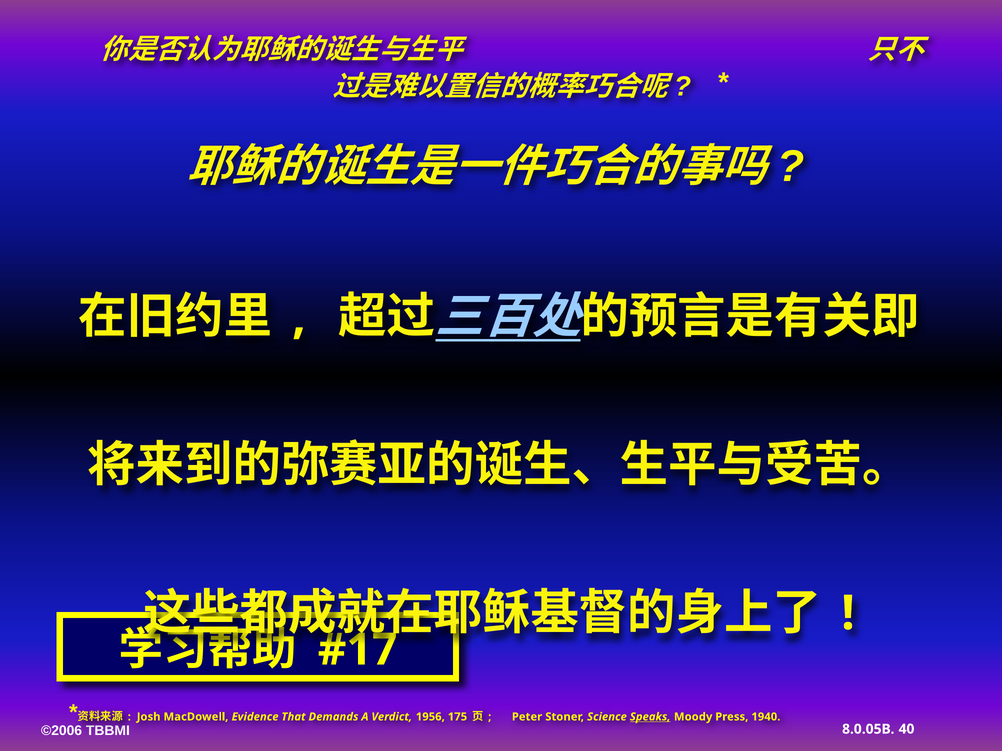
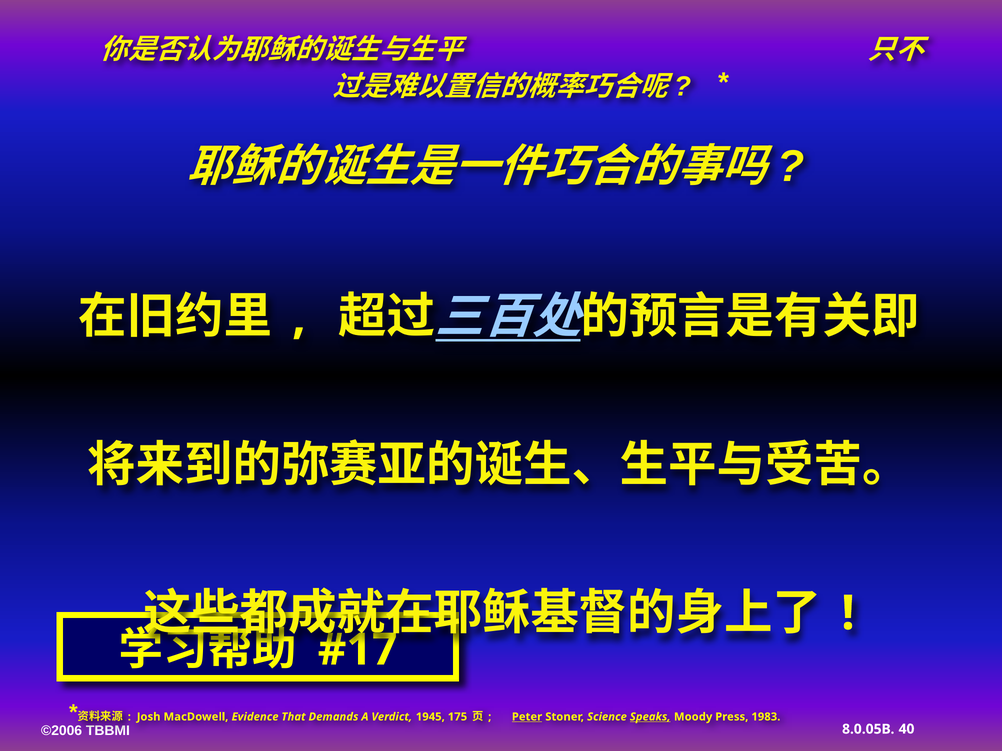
1956: 1956 -> 1945 (430, 717)
Peter underline: none -> present (527, 717)
1940: 1940 -> 1983 (766, 717)
